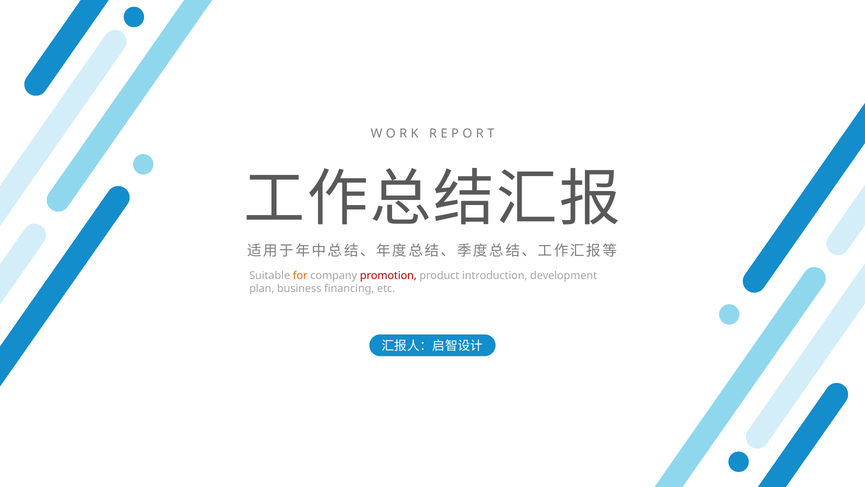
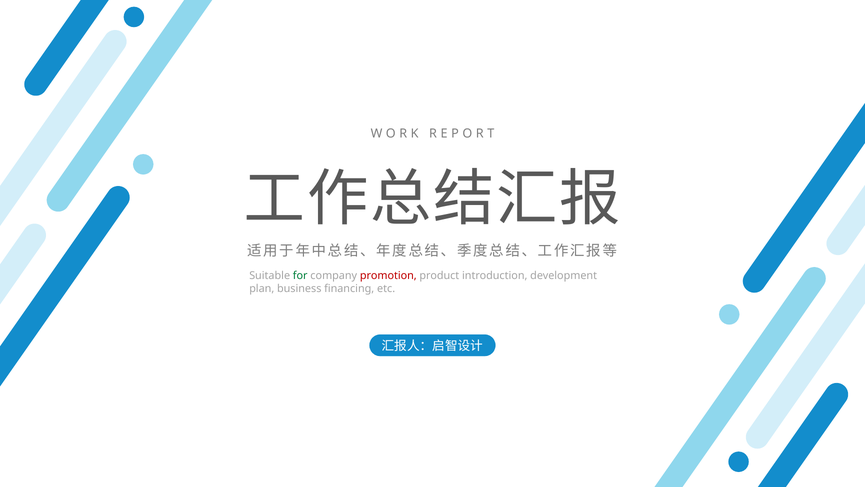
for colour: orange -> green (300, 275)
